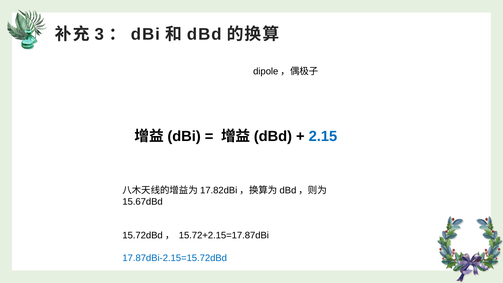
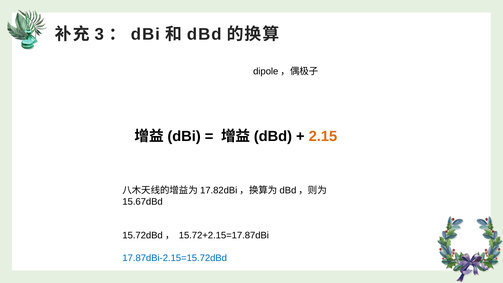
2.15 colour: blue -> orange (323, 136)
